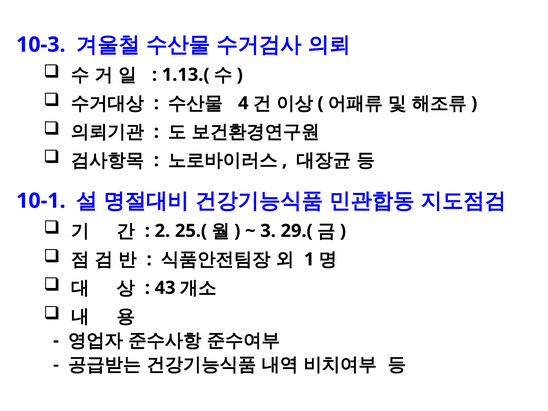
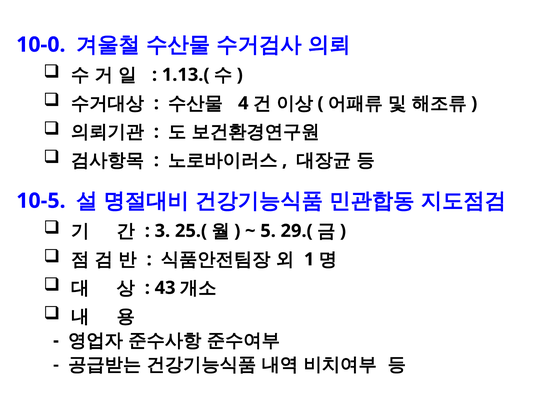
10-3: 10-3 -> 10-0 (41, 45)
10-1: 10-1 -> 10-5 (41, 201)
2: 2 -> 3 (162, 231)
3: 3 -> 5 (268, 231)
